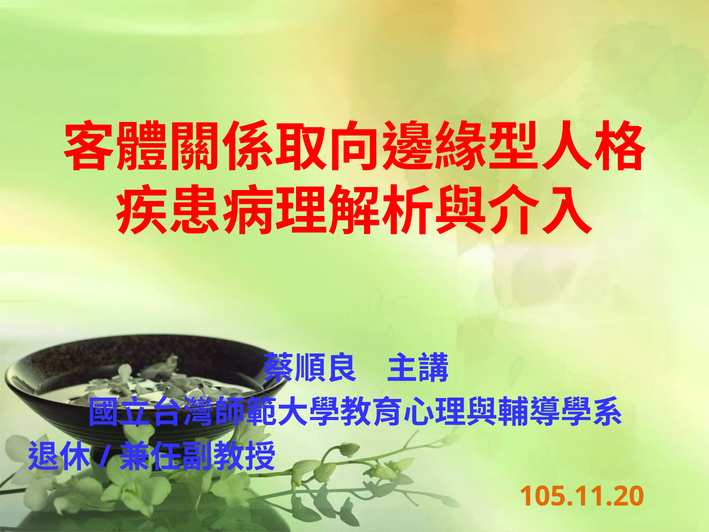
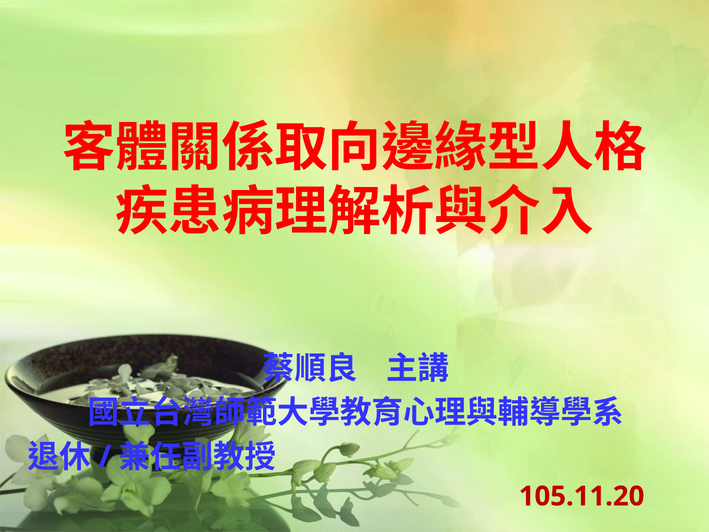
105.11.20 colour: orange -> red (582, 496)
